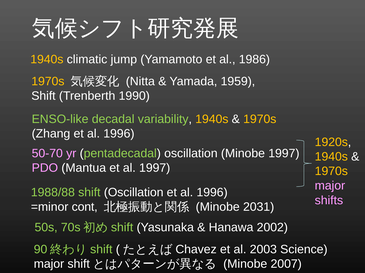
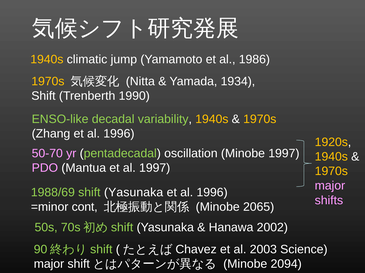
1959: 1959 -> 1934 (238, 82)
1988/88: 1988/88 -> 1988/69 (53, 193)
Oscillation: Oscillation -> Yasunaka (134, 193)
2031: 2031 -> 2065 (259, 207)
2007: 2007 -> 2094 (286, 265)
